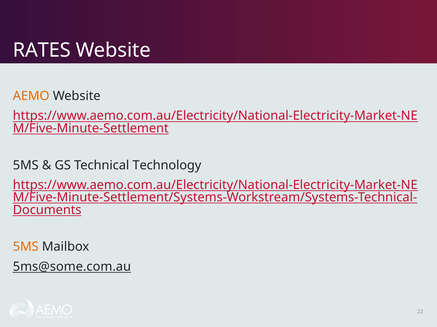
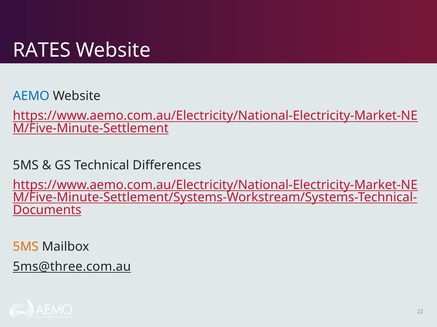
AEMO colour: orange -> blue (31, 96)
Technology: Technology -> Differences (167, 166)
5ms@some.com.au: 5ms@some.com.au -> 5ms@three.com.au (72, 267)
